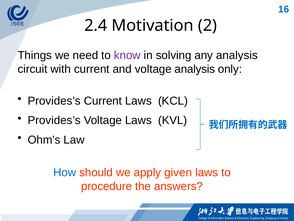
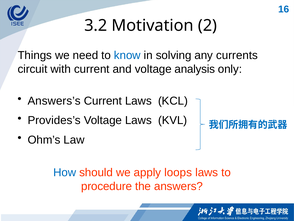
2.4: 2.4 -> 3.2 (96, 25)
know colour: purple -> blue (127, 55)
any analysis: analysis -> currents (237, 55)
Provides’s: Provides’s -> Answers’s (54, 101)
given: given -> loops (178, 172)
